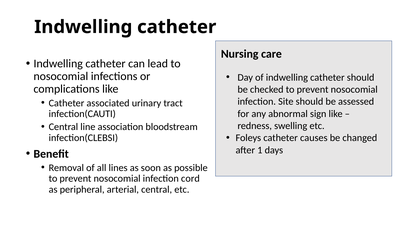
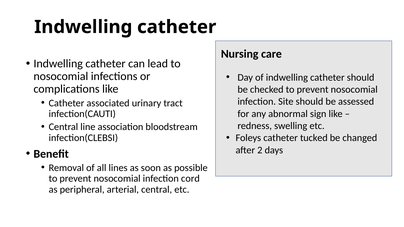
causes: causes -> tucked (314, 138)
1: 1 -> 2 (260, 150)
